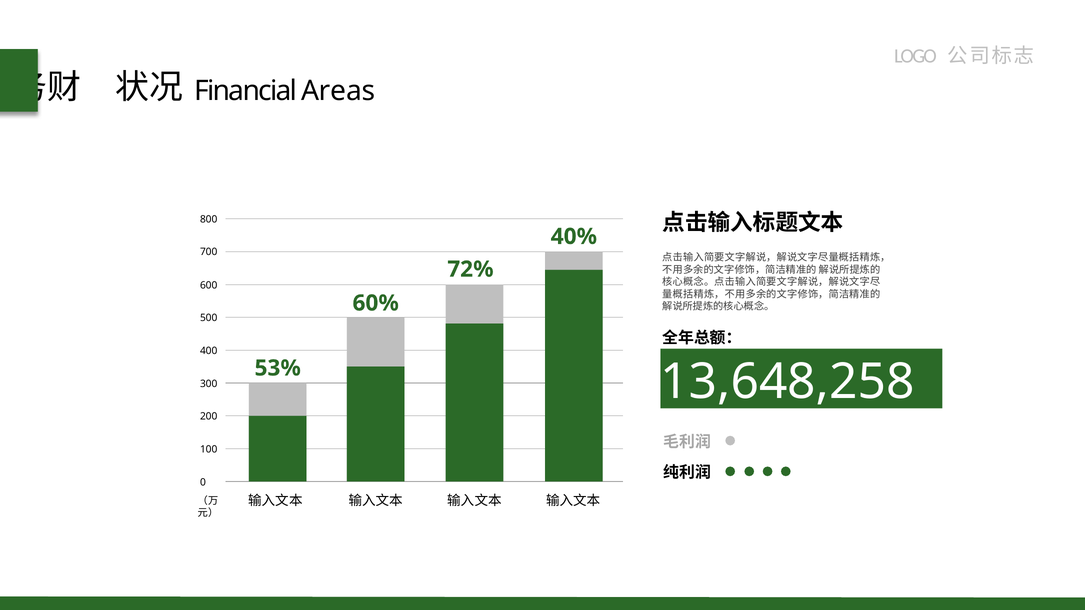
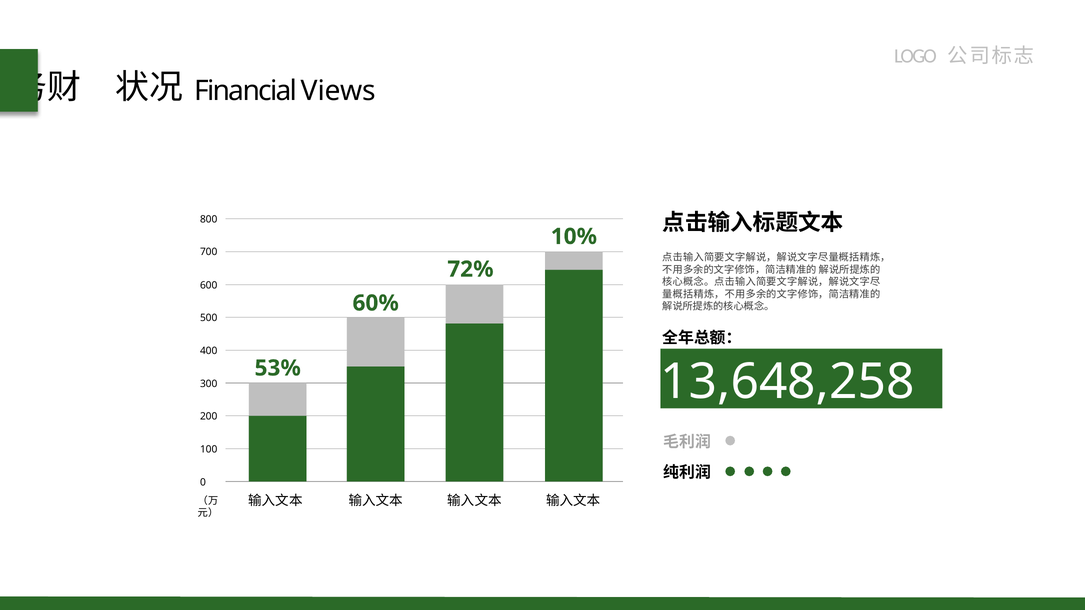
Areas: Areas -> Views (338, 91)
40%: 40% -> 10% (574, 237)
